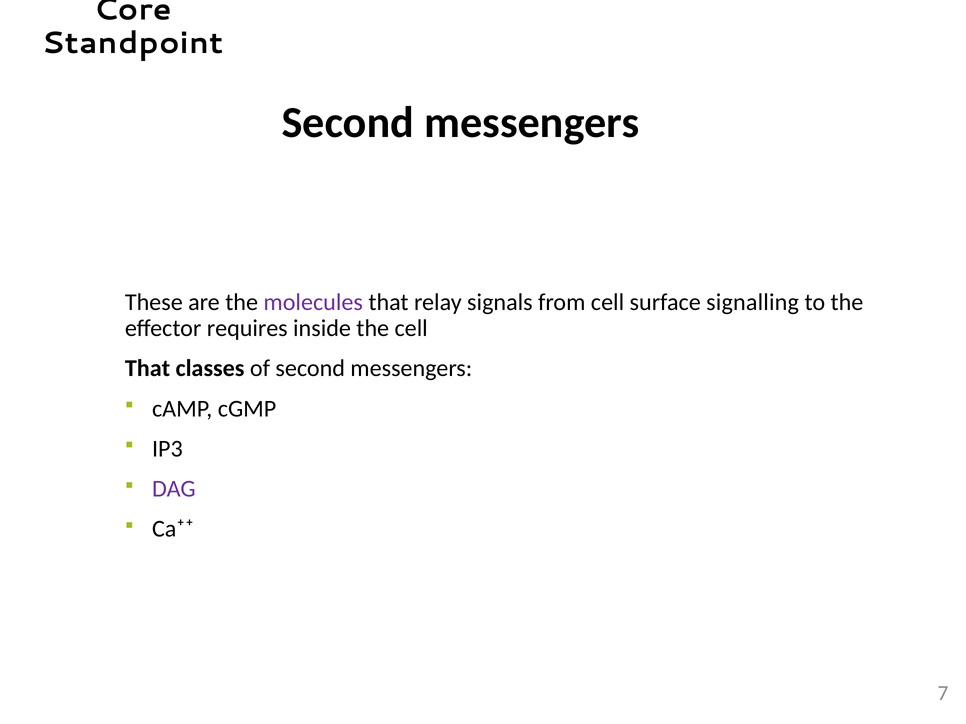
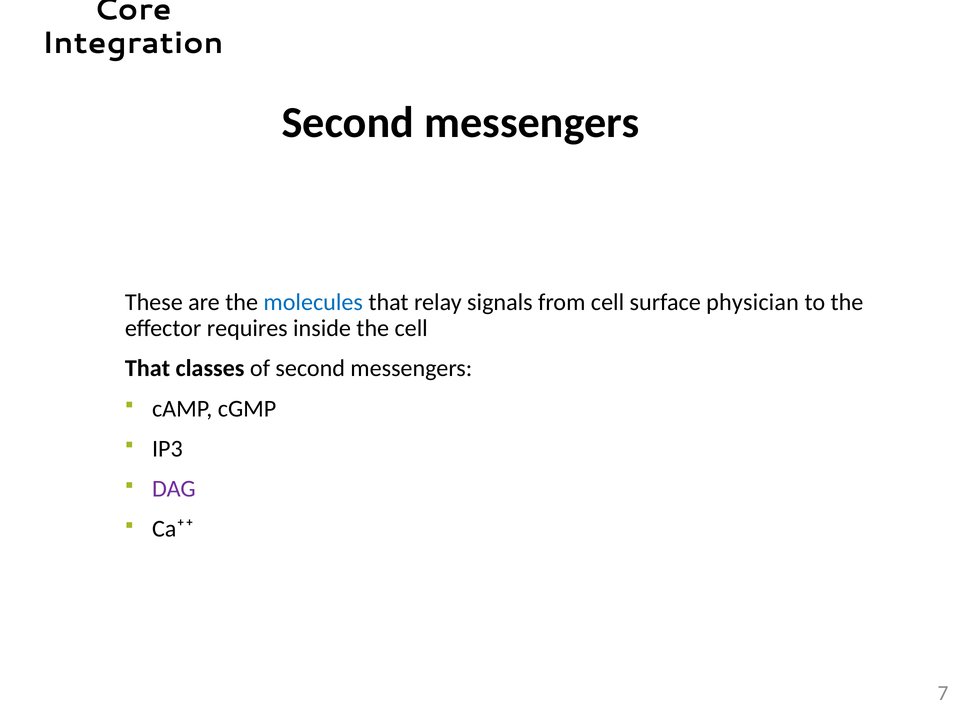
Standpoint: Standpoint -> Integration (133, 43)
molecules colour: purple -> blue (313, 302)
signalling: signalling -> physician (753, 302)
